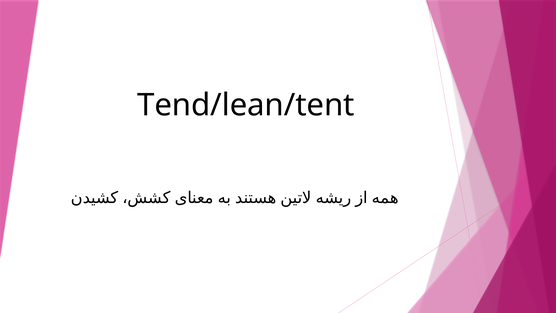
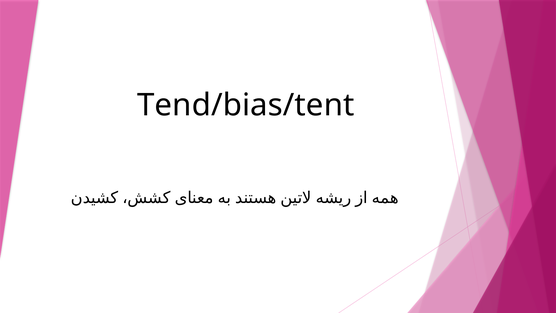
Tend/lean/tent: Tend/lean/tent -> Tend/bias/tent (246, 105)
